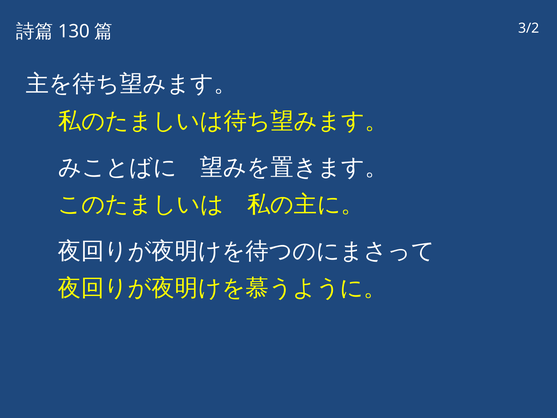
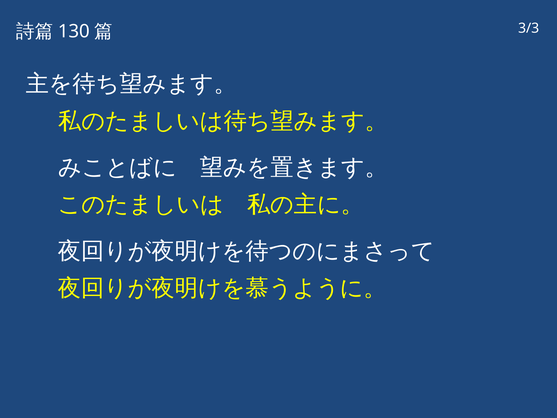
3/2: 3/2 -> 3/3 (529, 28)
